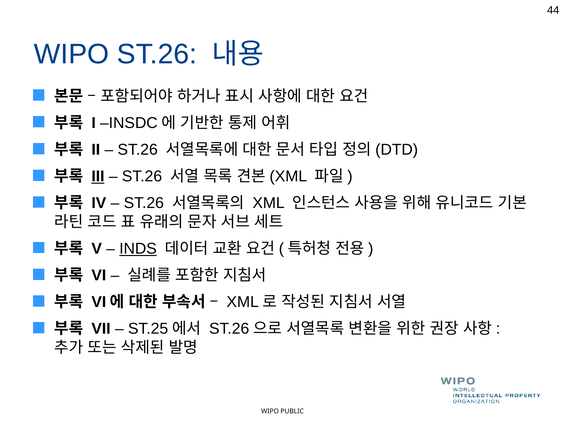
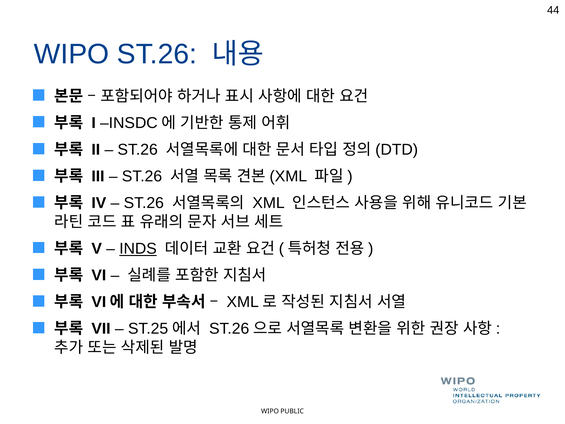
III underline: present -> none (98, 176)
